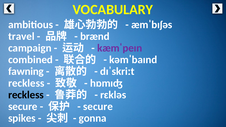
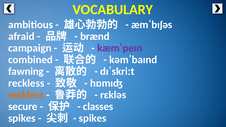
travel: travel -> afraid (21, 36)
reckless colour: black -> orange (26, 95)
secure: secure -> classes (98, 107)
gonna: gonna -> spikes (93, 118)
